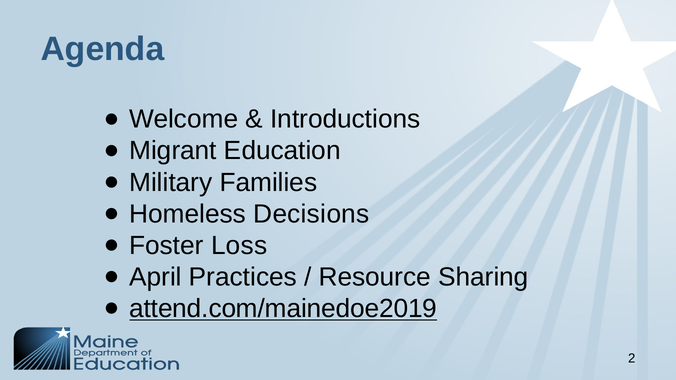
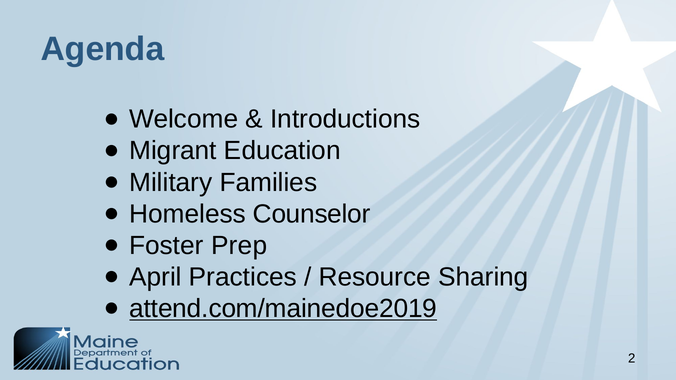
Decisions: Decisions -> Counselor (312, 214)
Loss: Loss -> Prep (239, 246)
